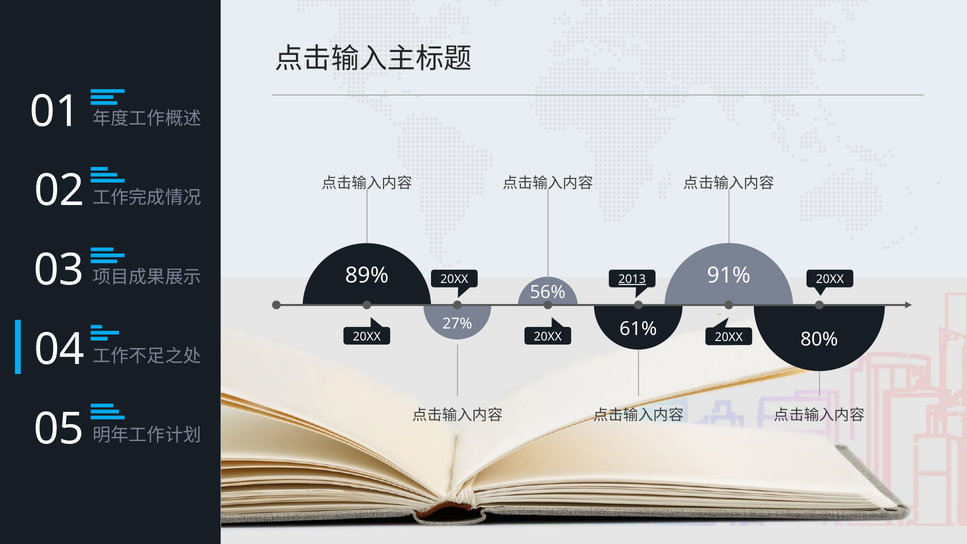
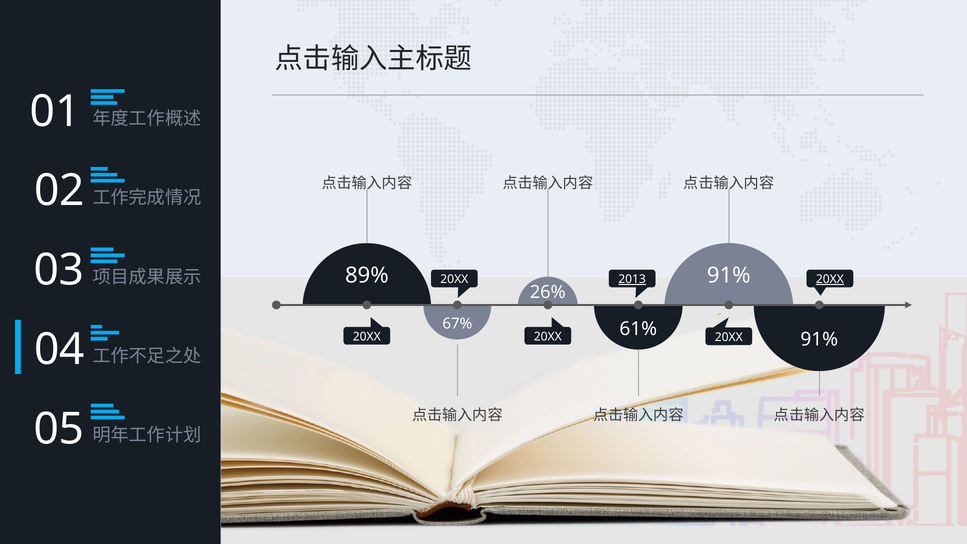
20XX underline: none -> present (830, 279)
56%: 56% -> 26% (548, 292)
27%: 27% -> 67% (457, 324)
80%: 80% -> 91% (819, 340)
